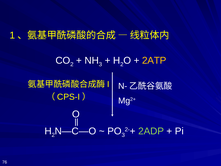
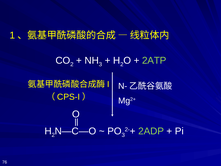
2ATP colour: yellow -> light green (154, 60)
